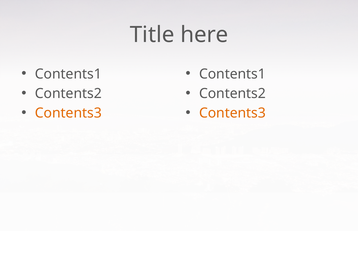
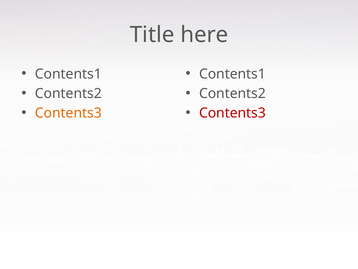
Contents3 colour: orange -> red (232, 113)
